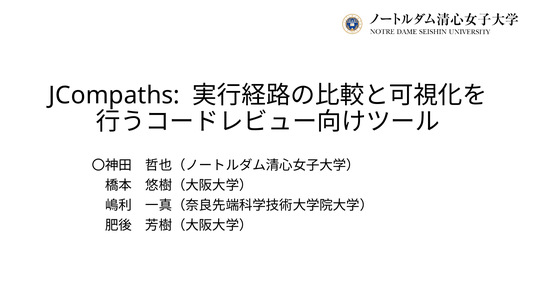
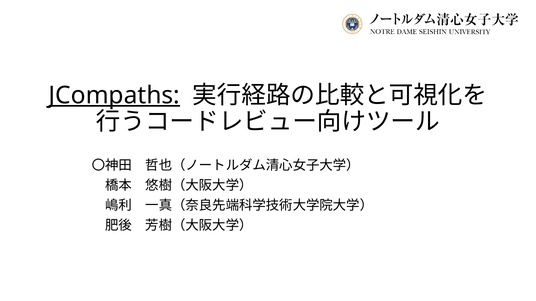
JCompaths underline: none -> present (114, 95)
